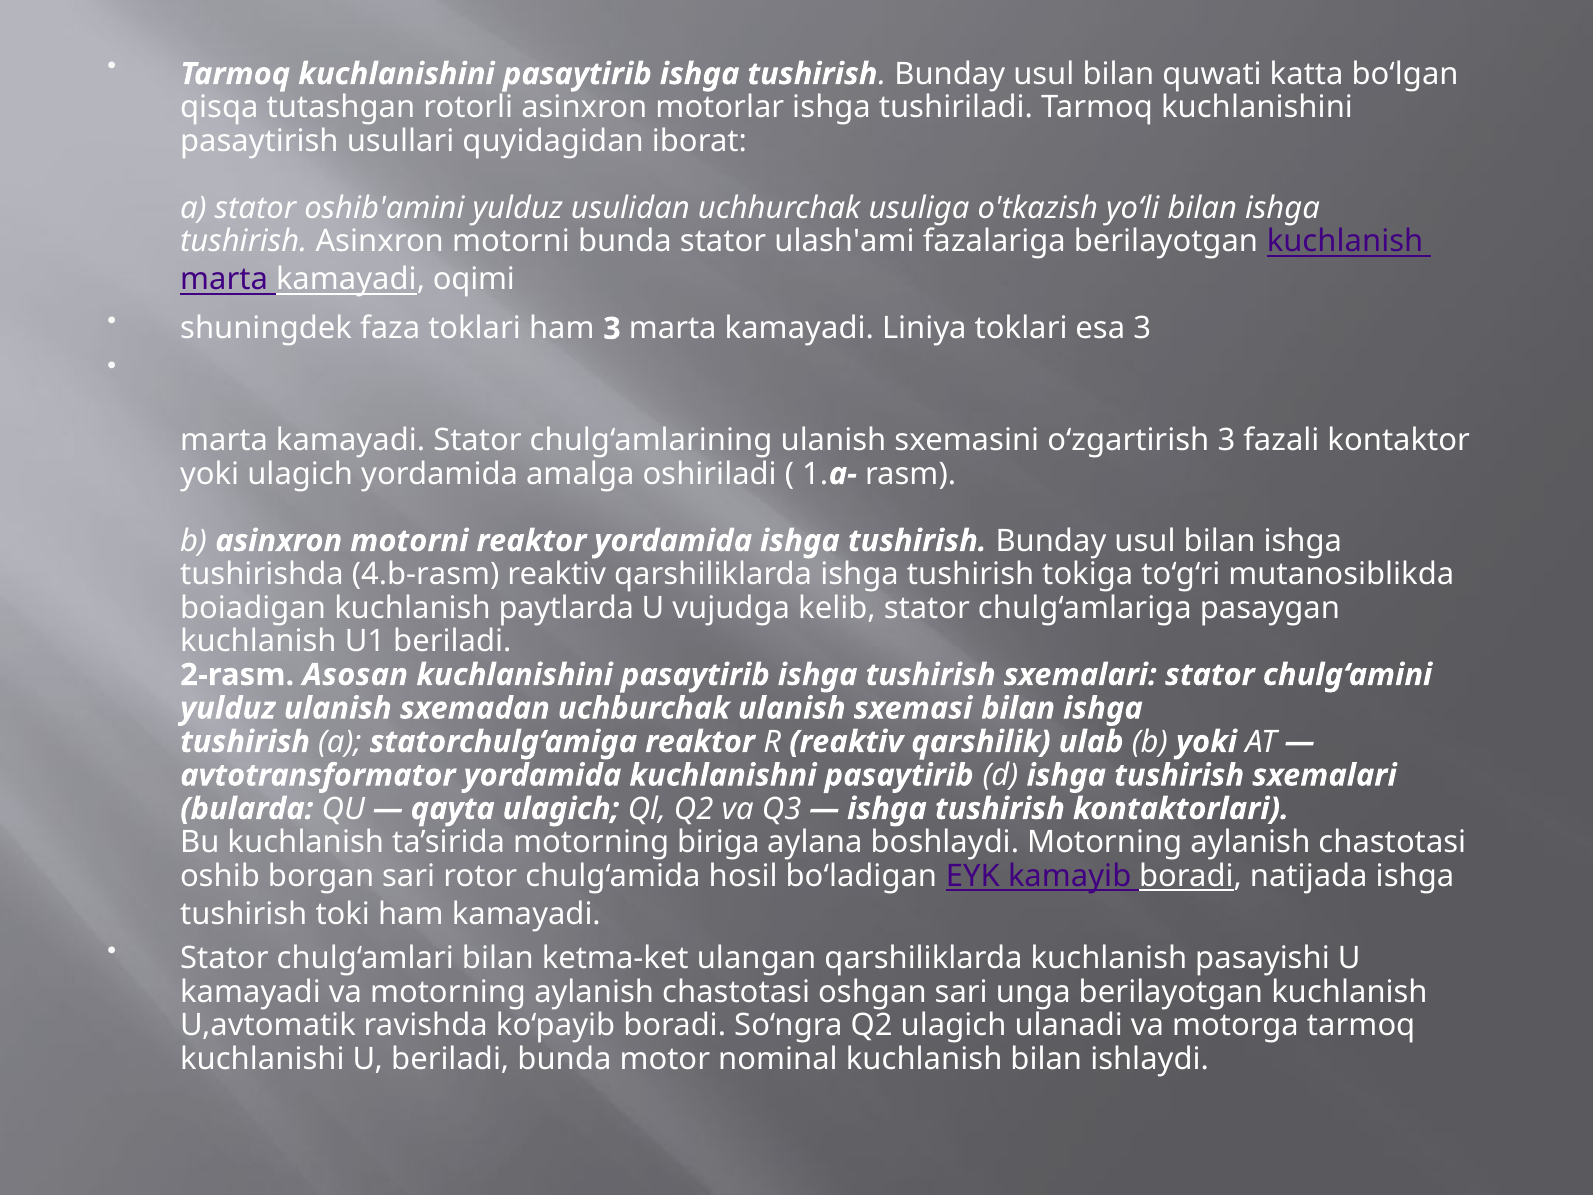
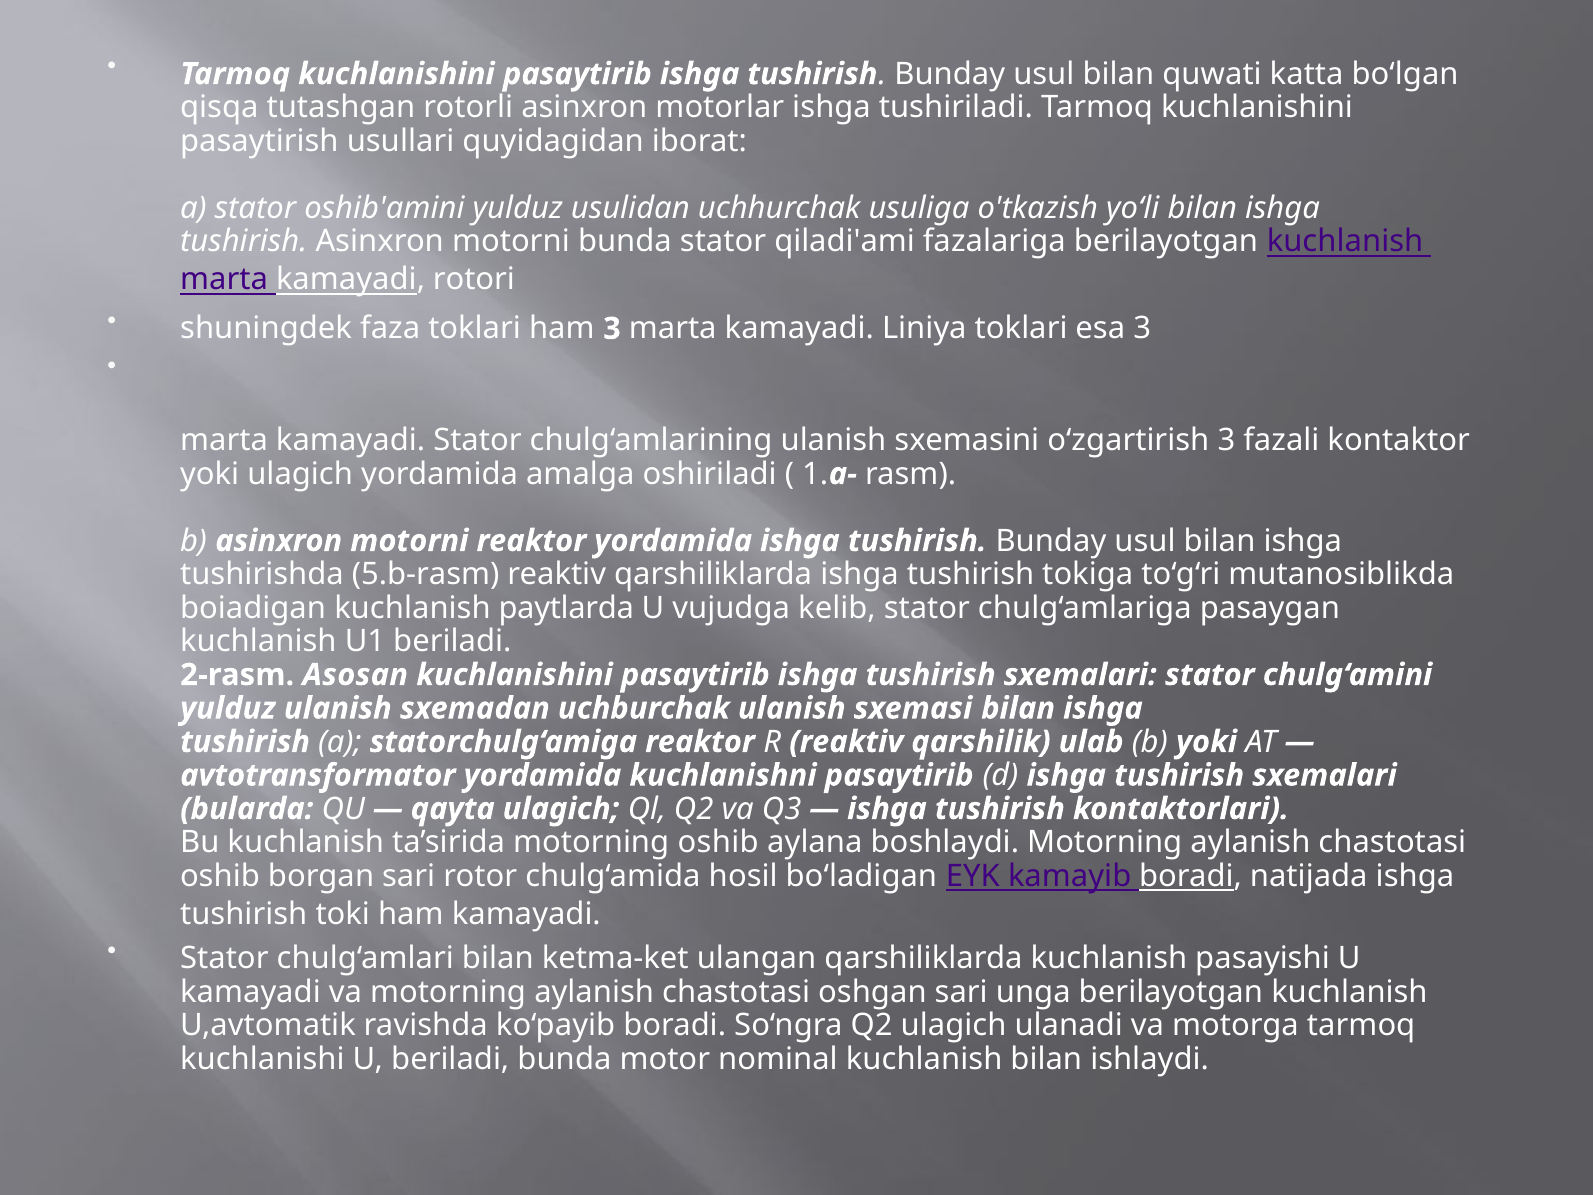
ulash'ami: ulash'ami -> qiladi'ami (845, 241)
oqimi: oqimi -> rotori (474, 279)
4.b-rasm: 4.b-rasm -> 5.b-rasm (426, 574)
motorning biriga: biriga -> oshib (718, 842)
